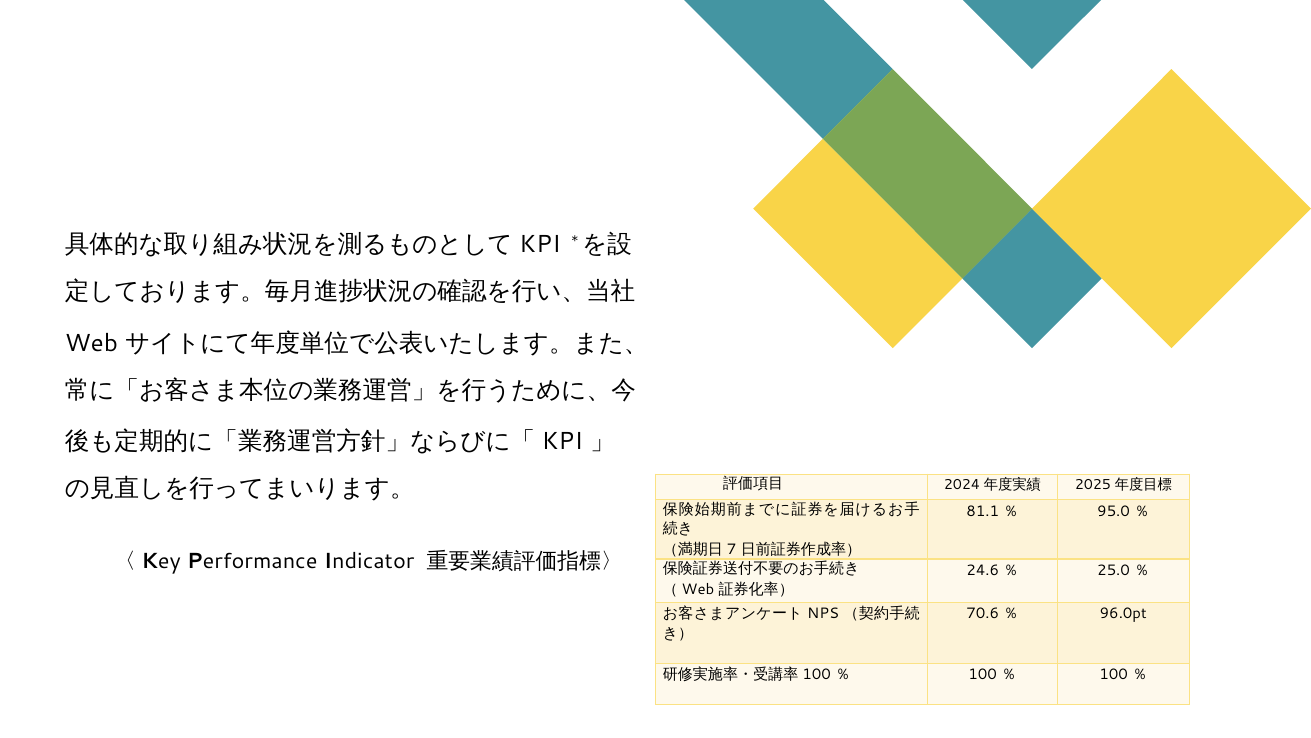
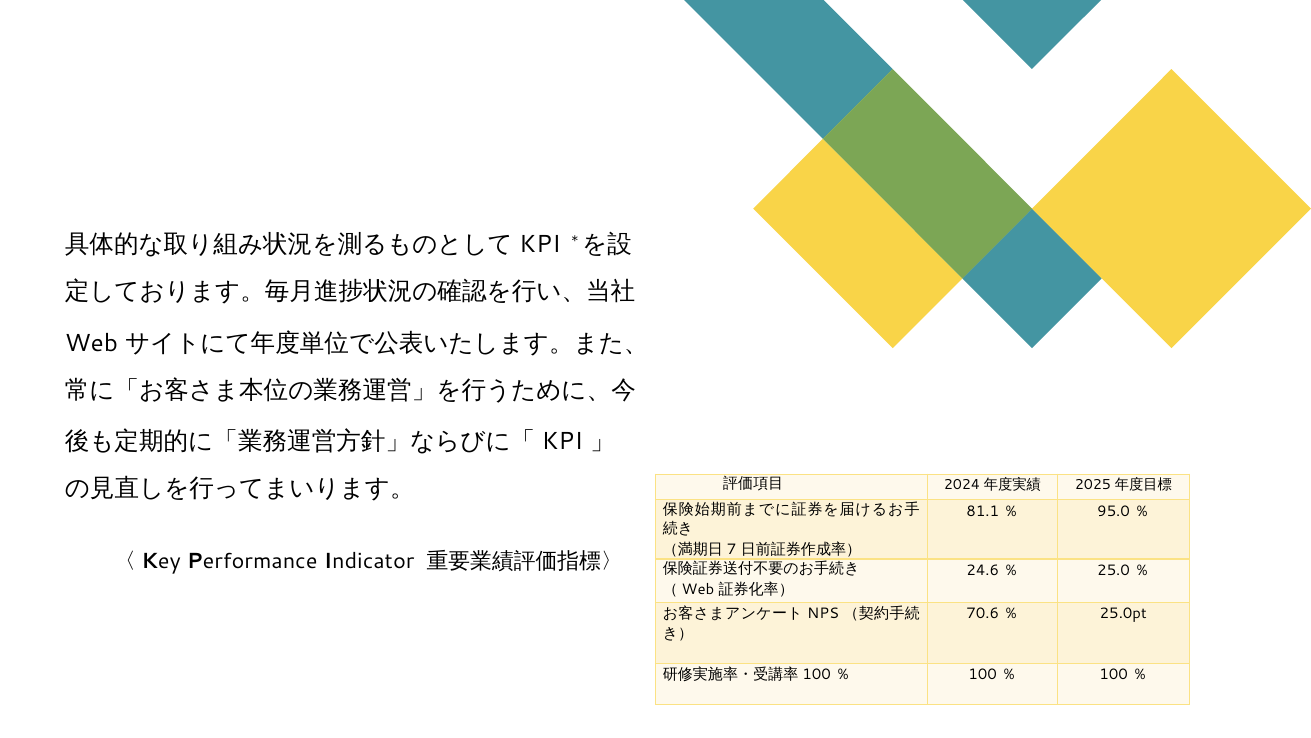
96.0pt: 96.0pt -> 25.0pt (1123, 614)
